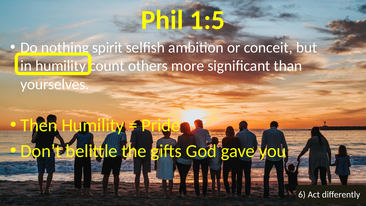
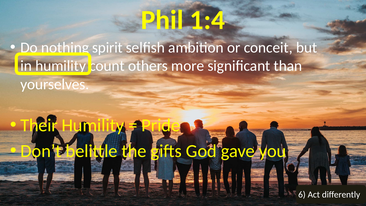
1:5: 1:5 -> 1:4 (207, 20)
Then: Then -> Their (39, 125)
